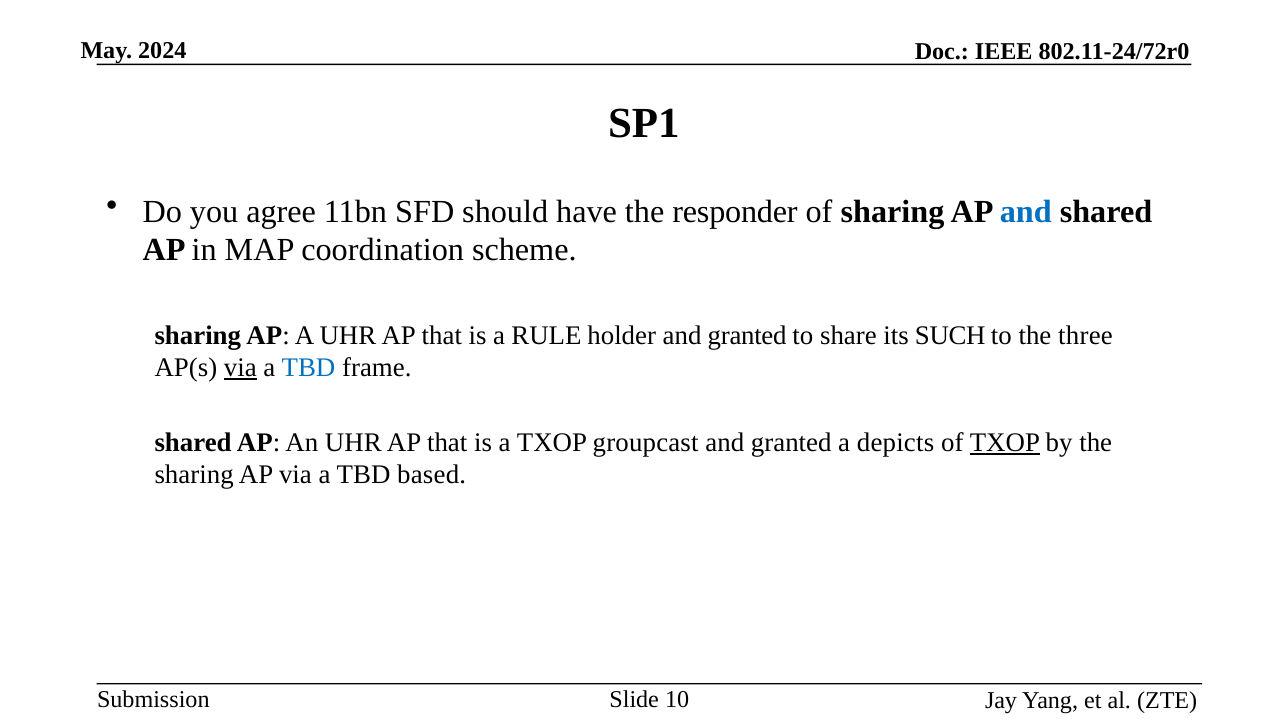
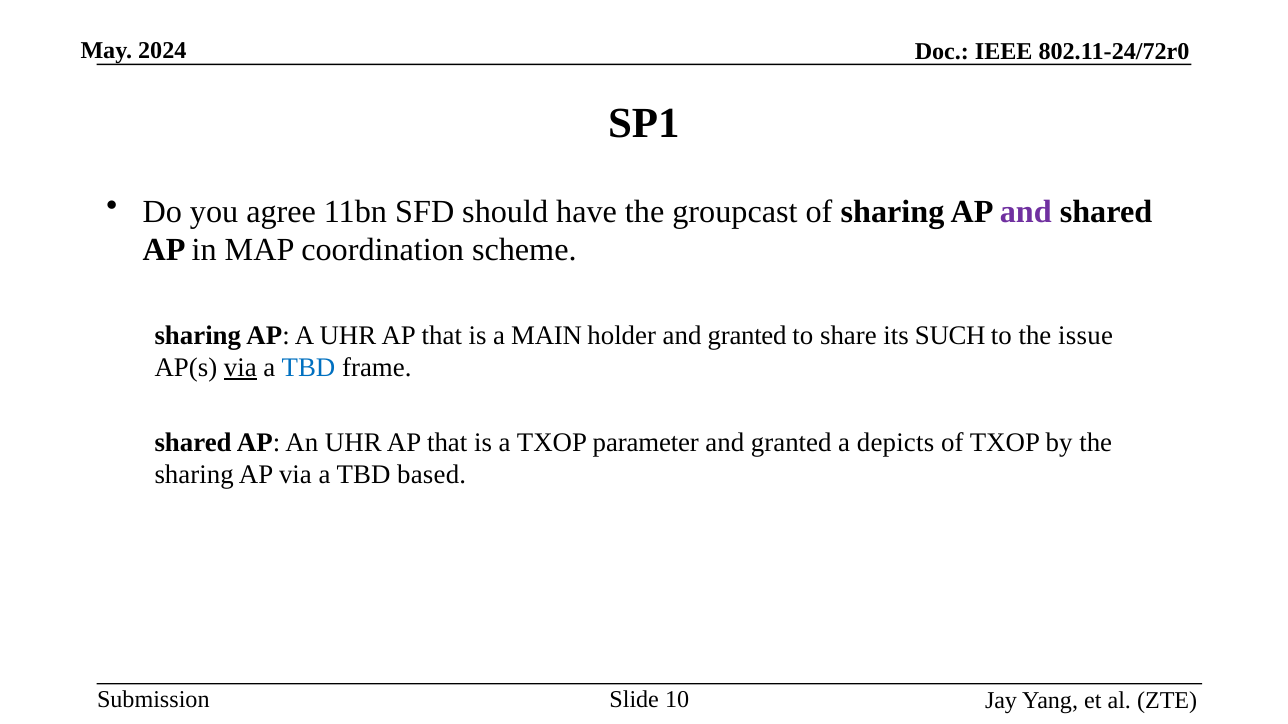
responder: responder -> groupcast (735, 212)
and colour: blue -> purple (1026, 212)
RULE: RULE -> MAIN (547, 336)
three: three -> issue (1086, 336)
groupcast: groupcast -> parameter (646, 443)
TXOP underline: present -> none (1005, 443)
